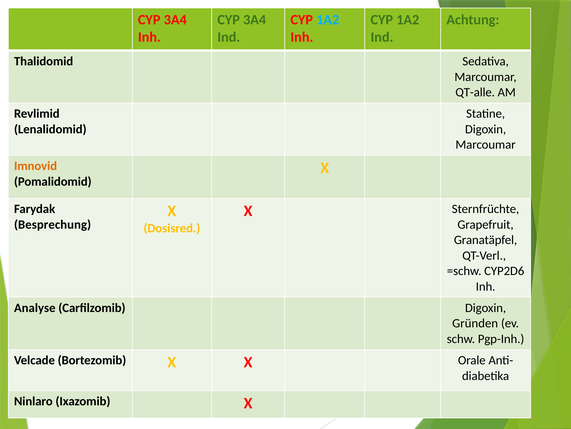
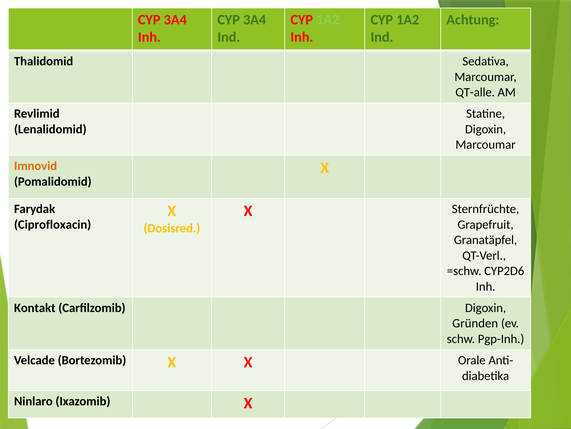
1A2 colour: light blue -> light green (328, 20)
Besprechung: Besprechung -> Ciprofloxacin (53, 224)
Analyse: Analyse -> Kontakt (35, 307)
